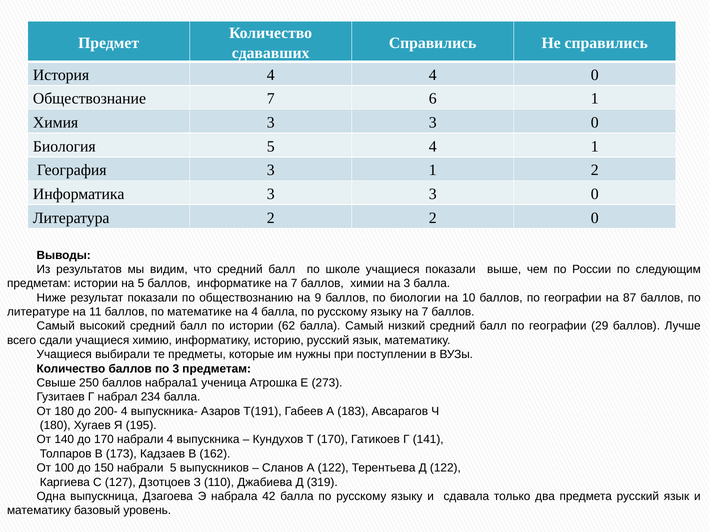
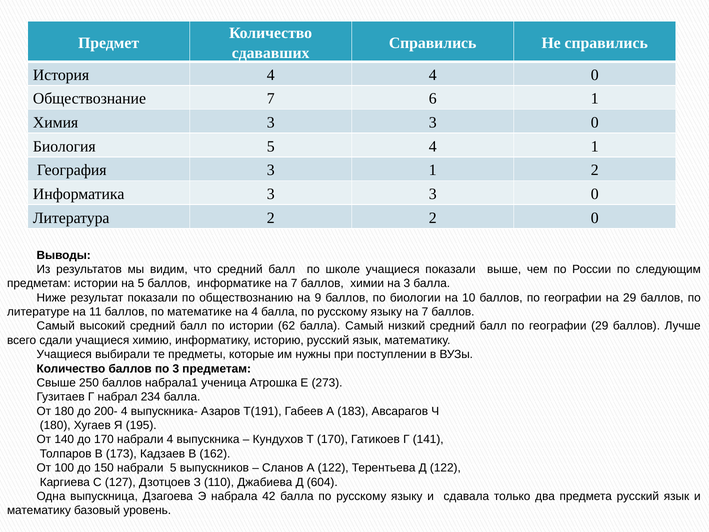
на 87: 87 -> 29 (630, 298)
319: 319 -> 604 (322, 482)
